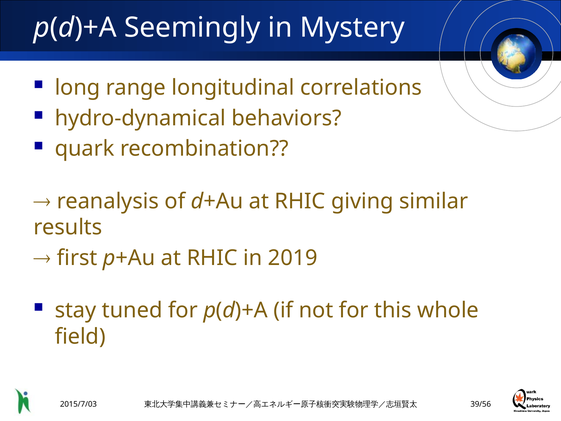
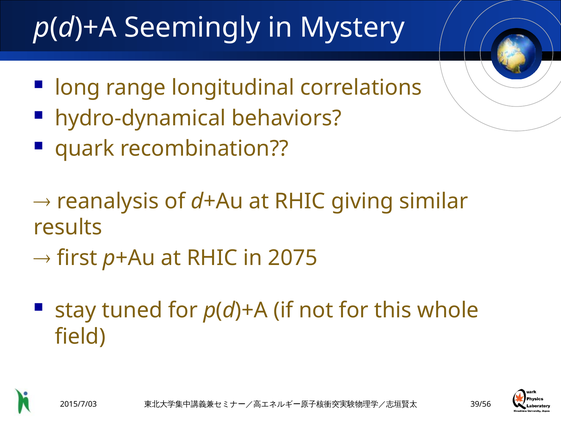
2019: 2019 -> 2075 (293, 258)
